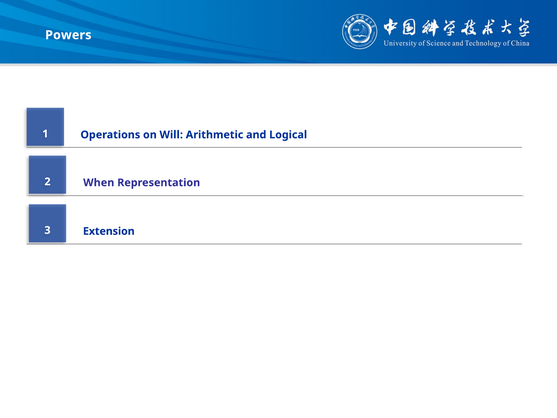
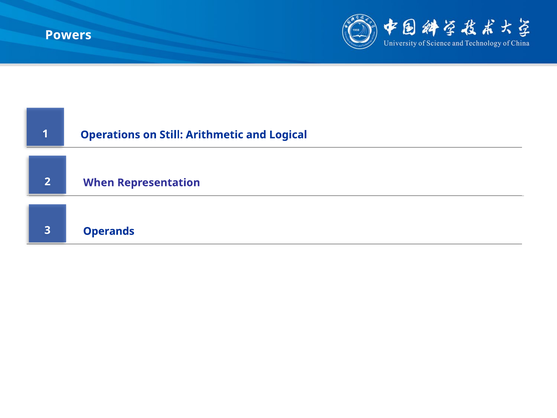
Will: Will -> Still (171, 135)
Extension: Extension -> Operands (109, 231)
